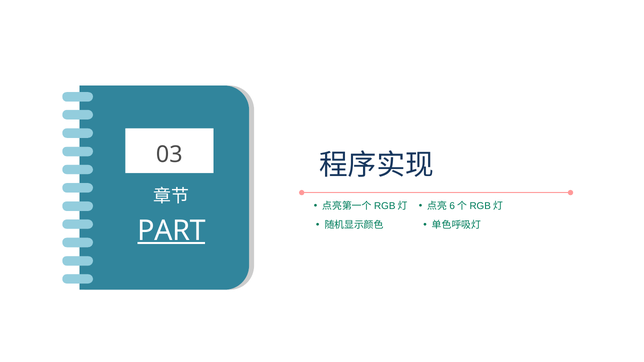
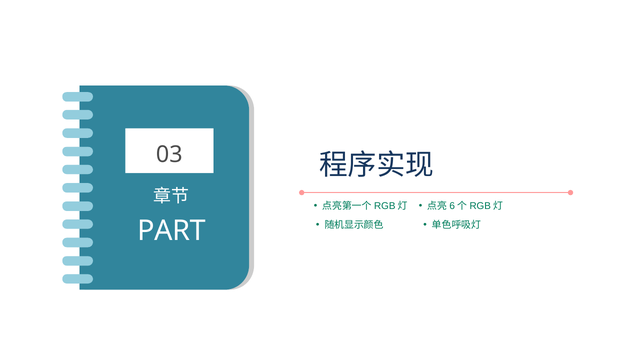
PART underline: present -> none (171, 231)
